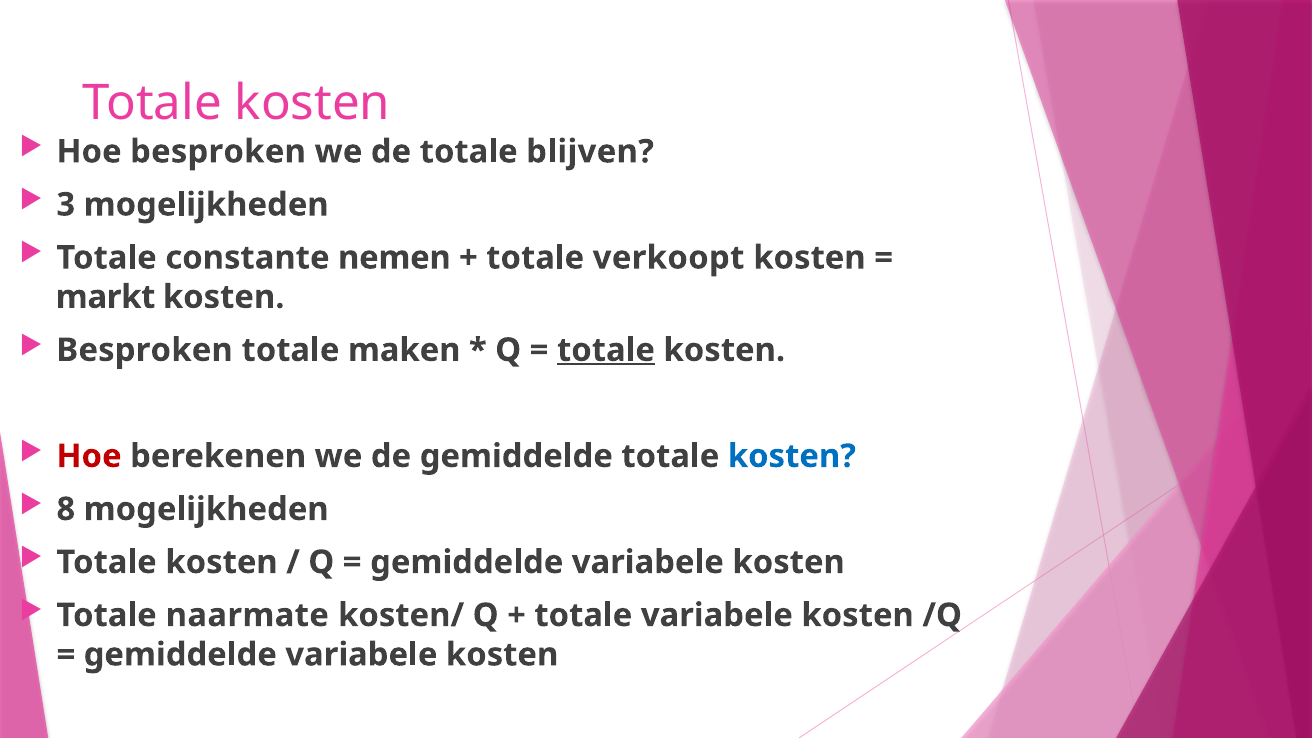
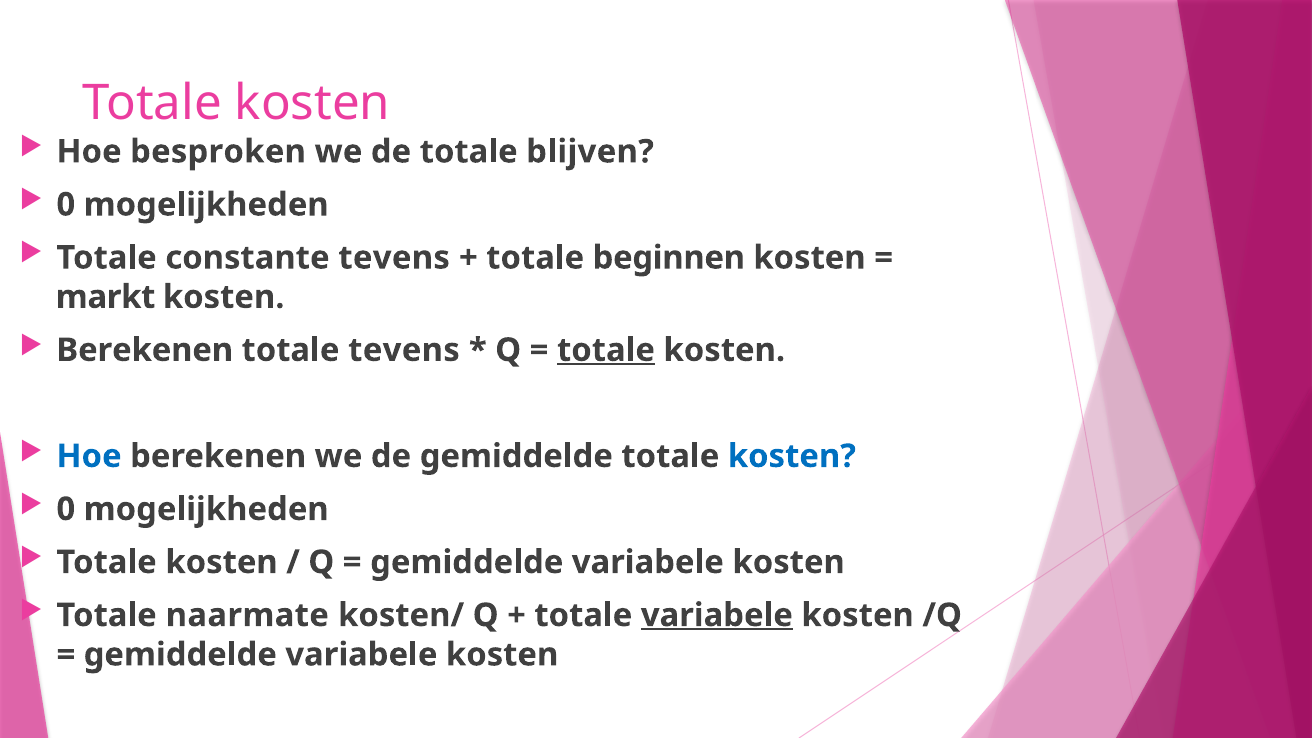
3: 3 -> 0 (66, 205)
constante nemen: nemen -> tevens (394, 258)
verkoopt: verkoopt -> beginnen (669, 258)
Besproken: Besproken -> Berekenen (145, 350)
totale maken: maken -> tevens (404, 350)
Hoe colour: red -> blue (89, 456)
8: 8 -> 0 (66, 509)
variabele underline: none -> present (717, 615)
